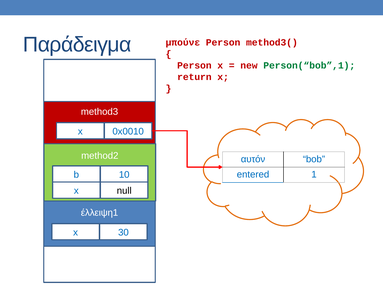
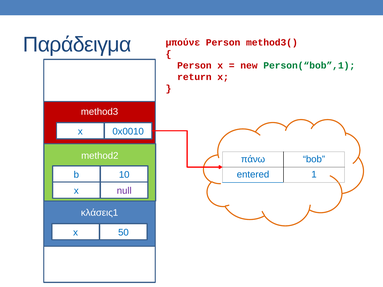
αυτόν: αυτόν -> πάνω (253, 159)
null colour: black -> purple (124, 191)
έλλειψη1: έλλειψη1 -> κλάσεις1 (100, 213)
30: 30 -> 50 (123, 233)
